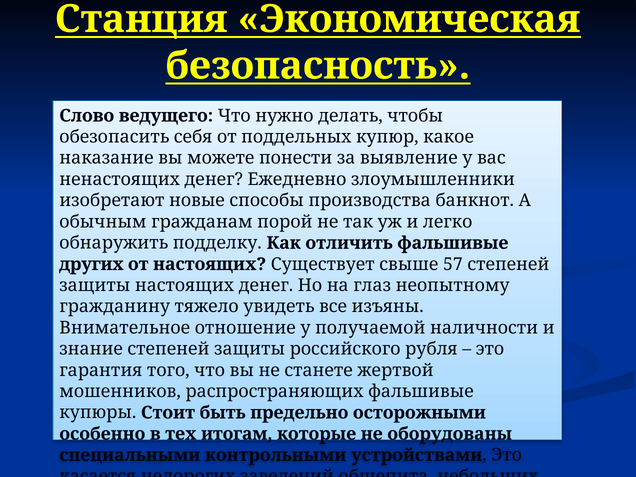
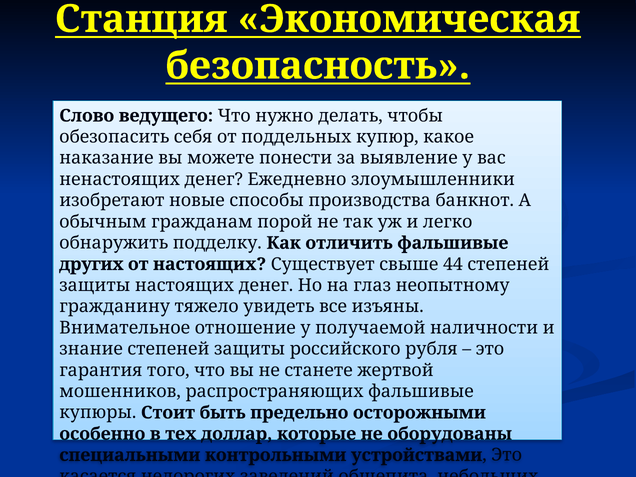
57: 57 -> 44 (453, 264)
итогам: итогам -> доллар (237, 434)
